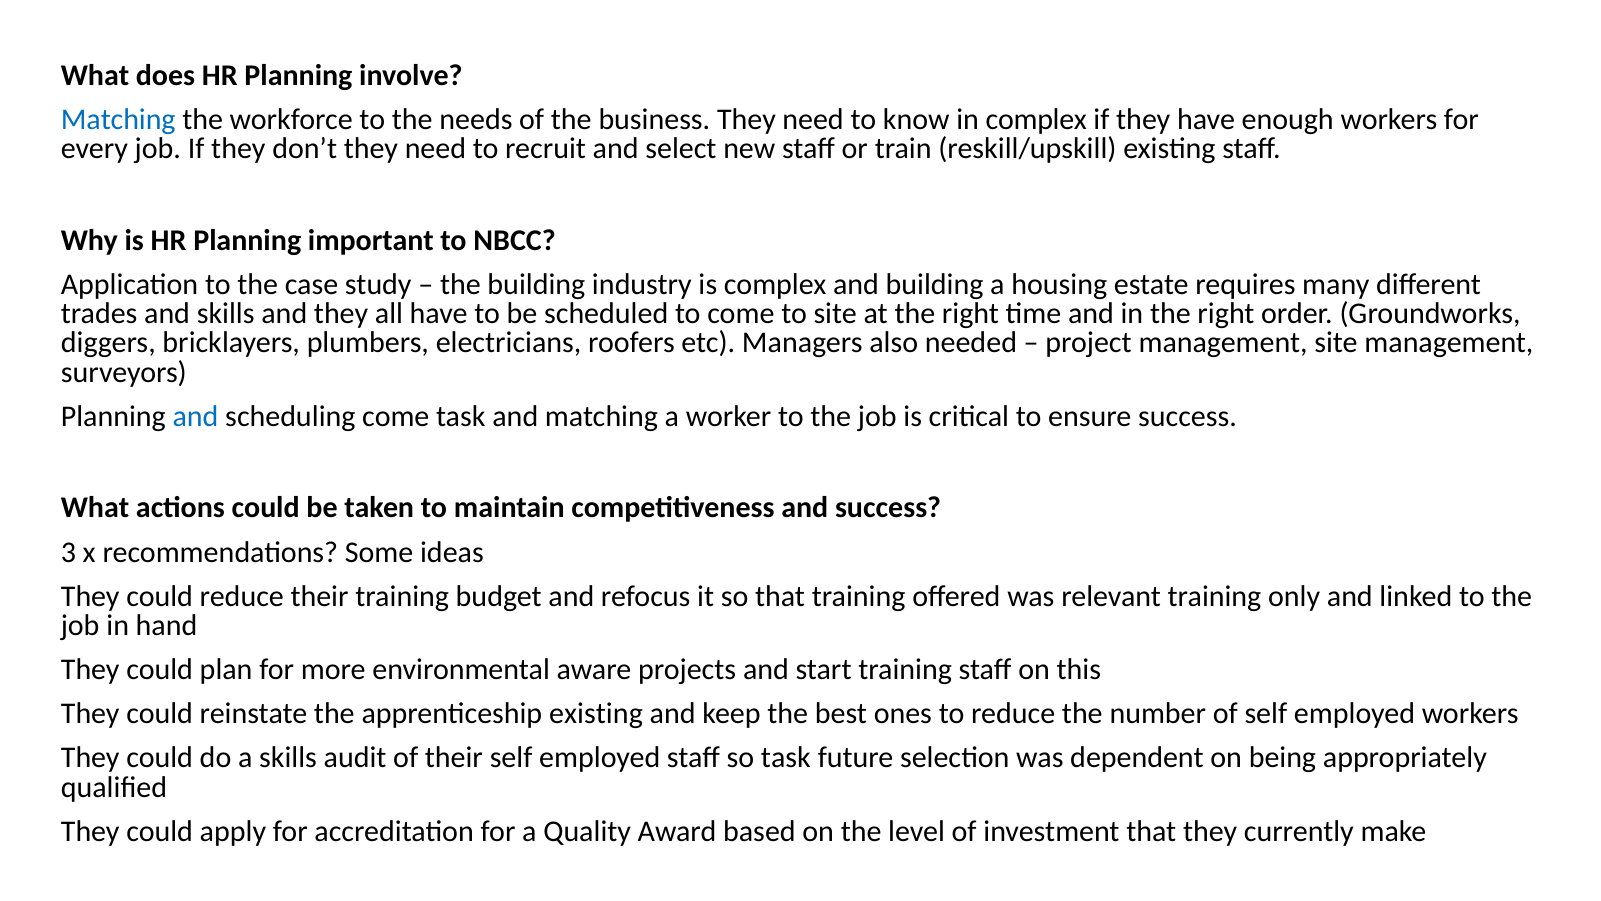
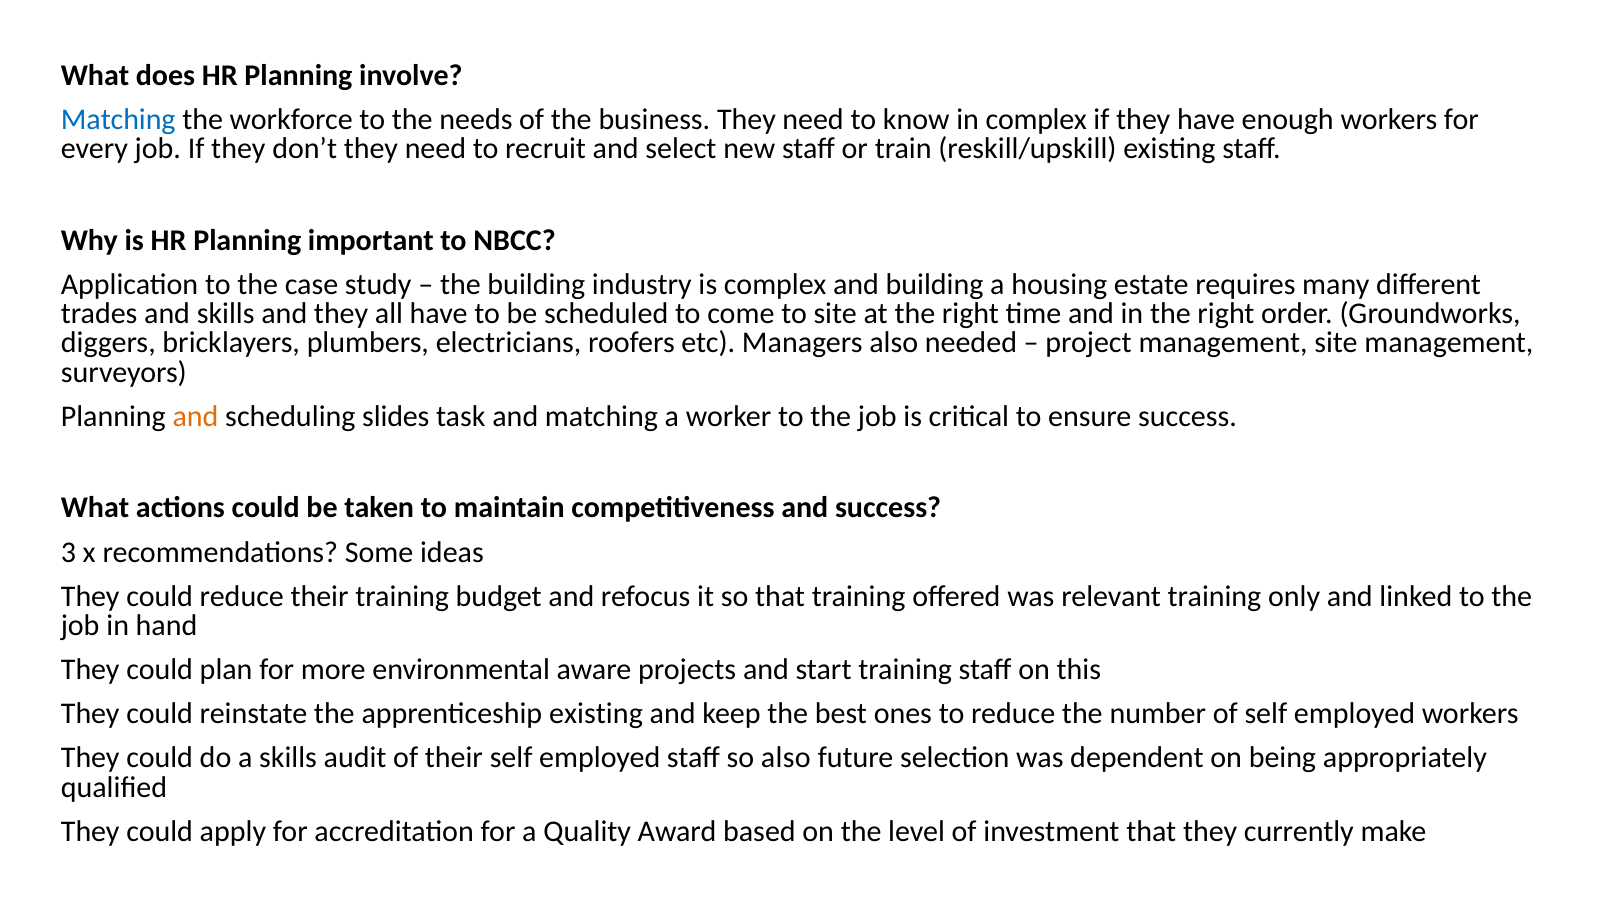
and colour: blue -> orange (196, 416)
scheduling come: come -> slides (396, 416)
so task: task -> also (786, 758)
